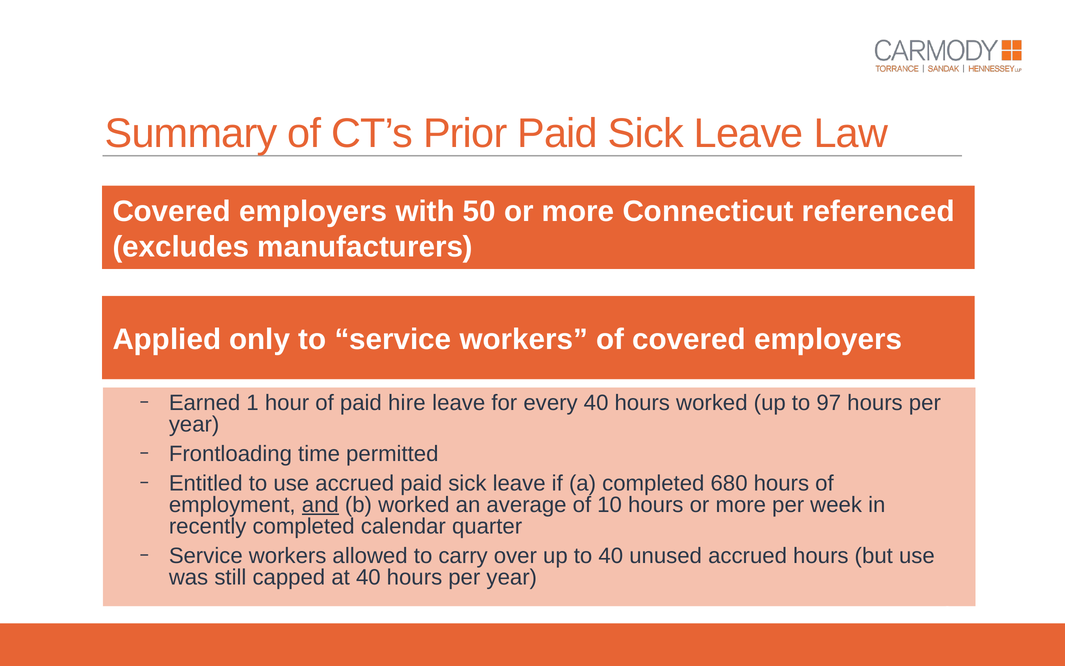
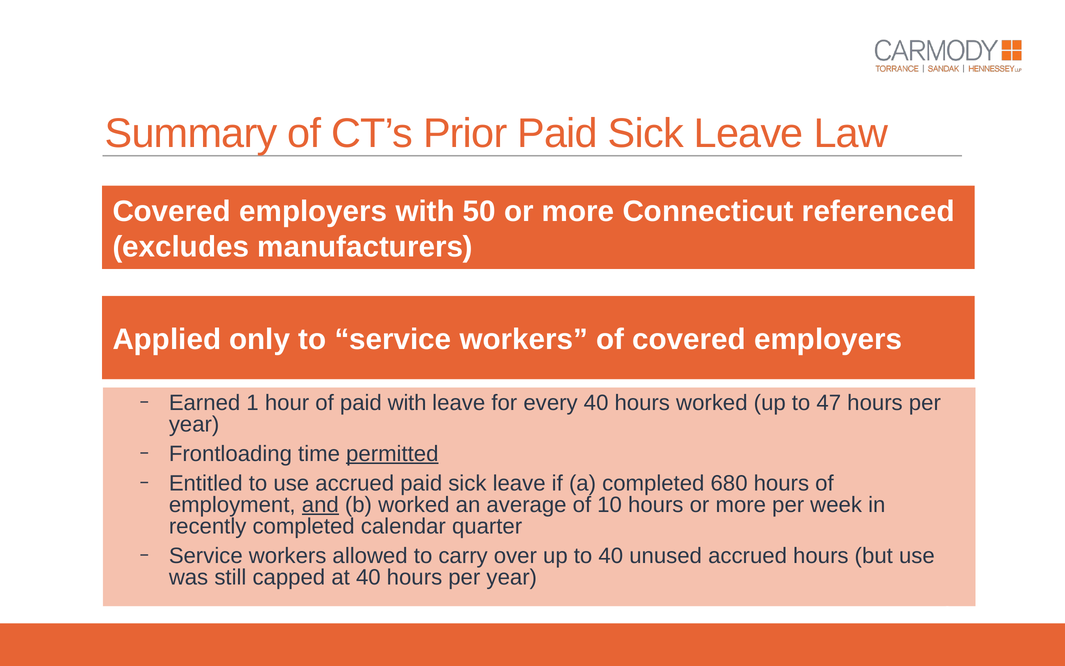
paid hire: hire -> with (407, 402)
97: 97 -> 47 (829, 402)
permitted underline: none -> present (392, 453)
